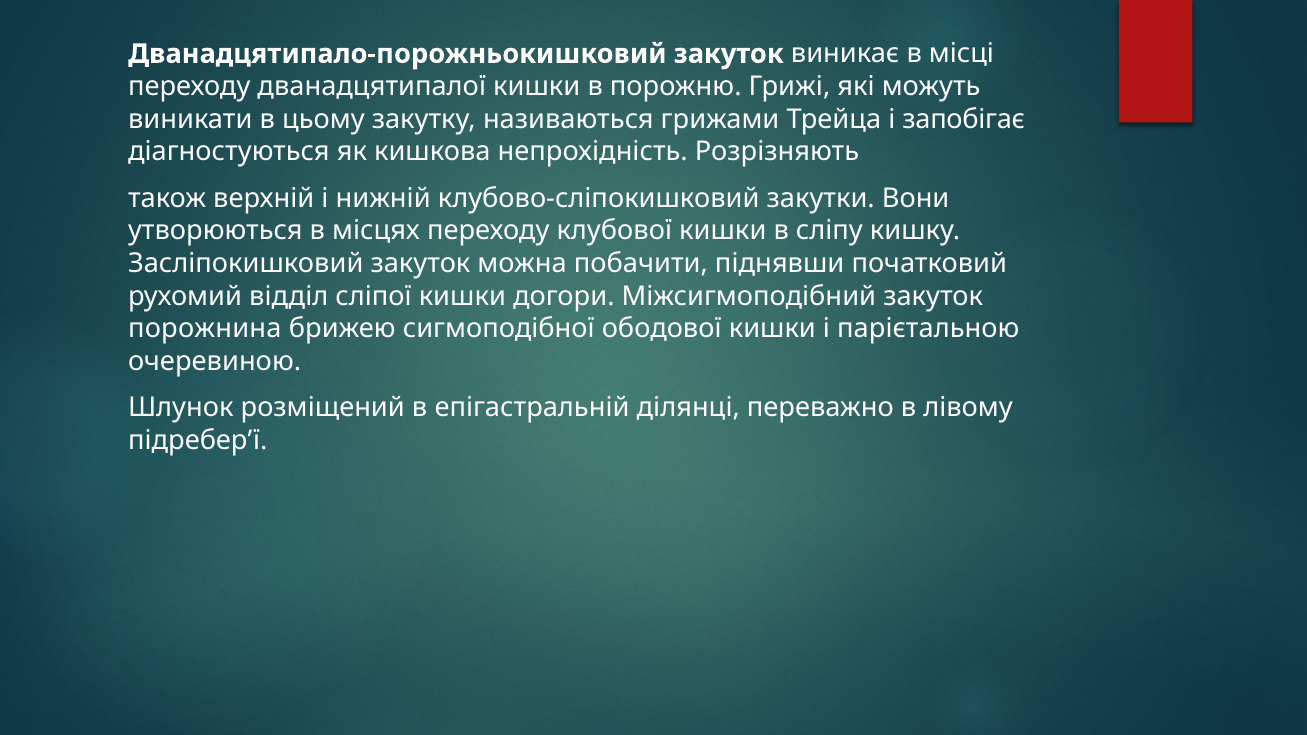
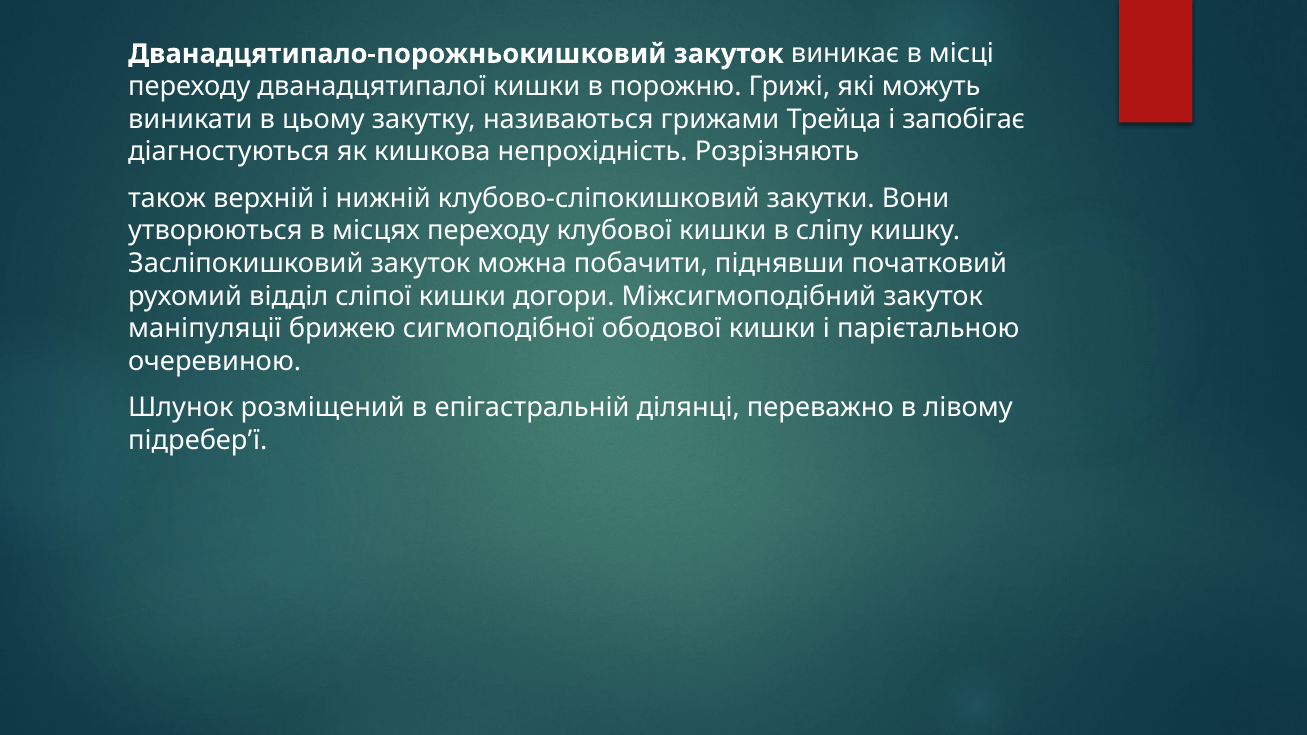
порожнина: порожнина -> маніпуляції (205, 329)
